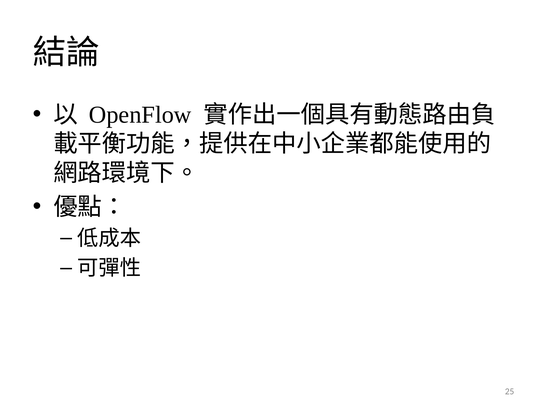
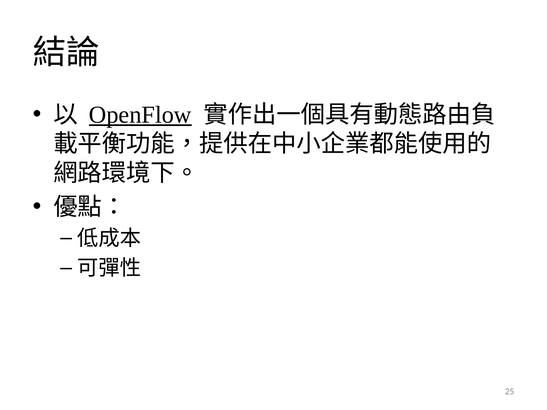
OpenFlow underline: none -> present (140, 115)
